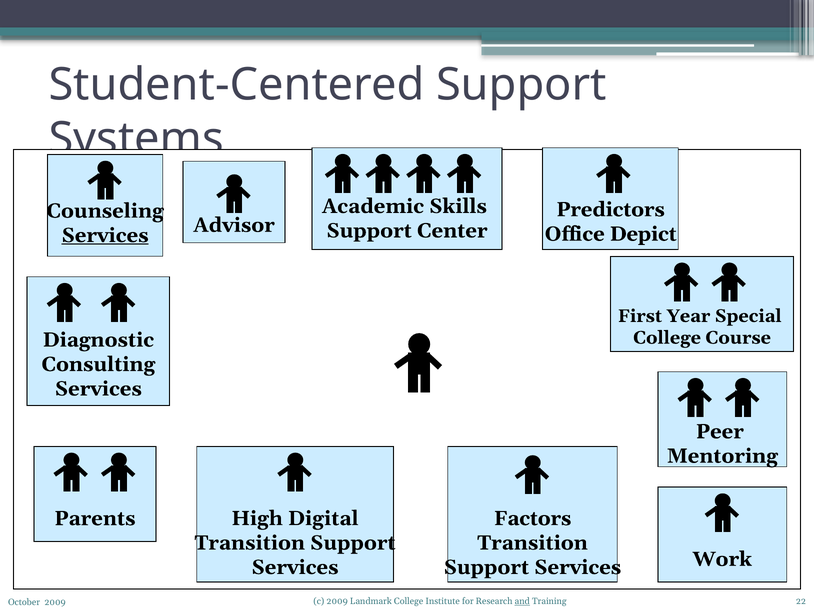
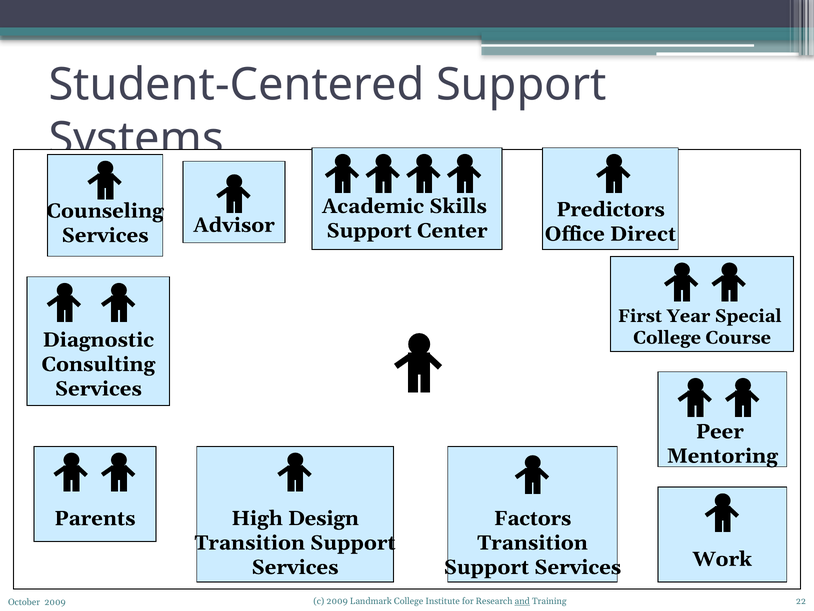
Depict: Depict -> Direct (643, 234)
Services underline: present -> none (105, 235)
Digital: Digital -> Design (323, 518)
